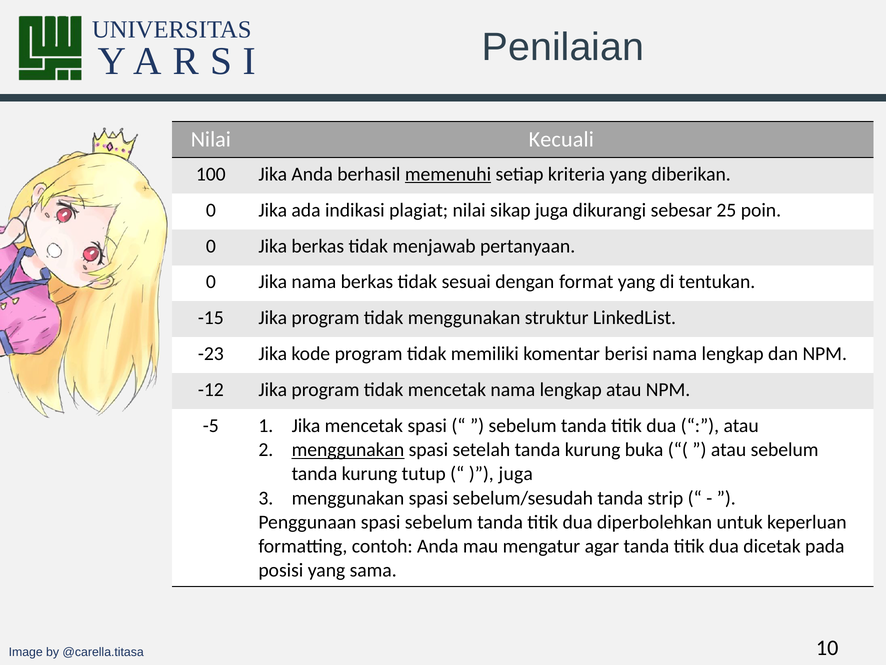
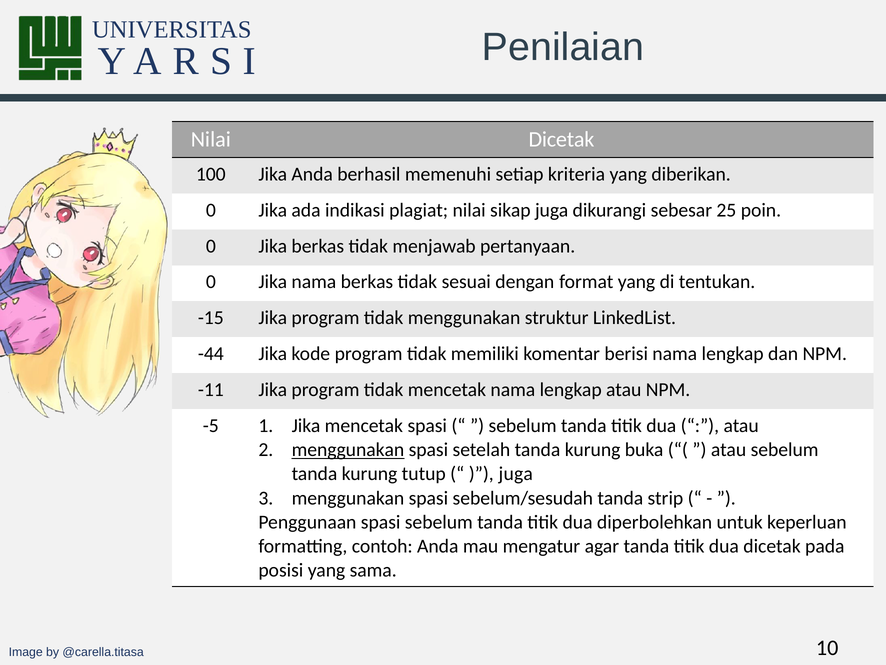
Nilai Kecuali: Kecuali -> Dicetak (561, 140)
memenuhi underline: present -> none (448, 174)
-23: -23 -> -44 (211, 354)
-12: -12 -> -11 (211, 390)
